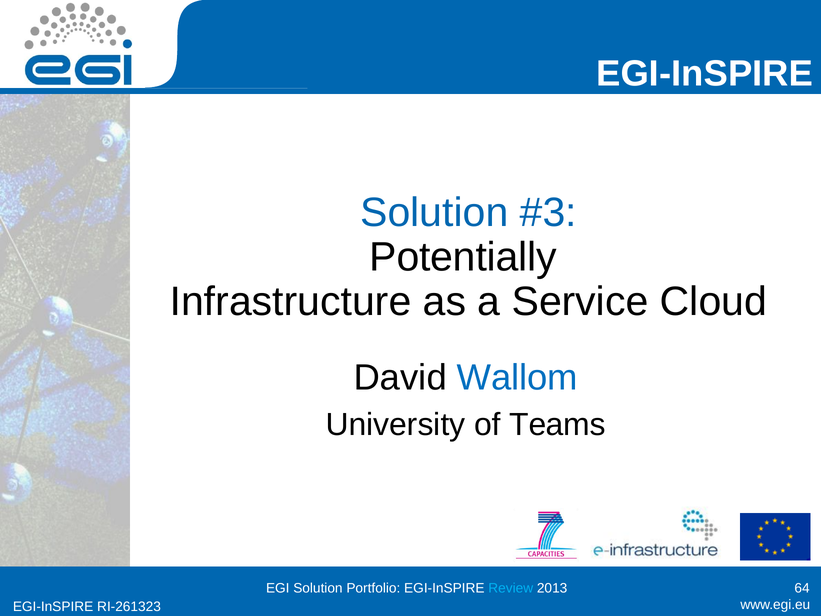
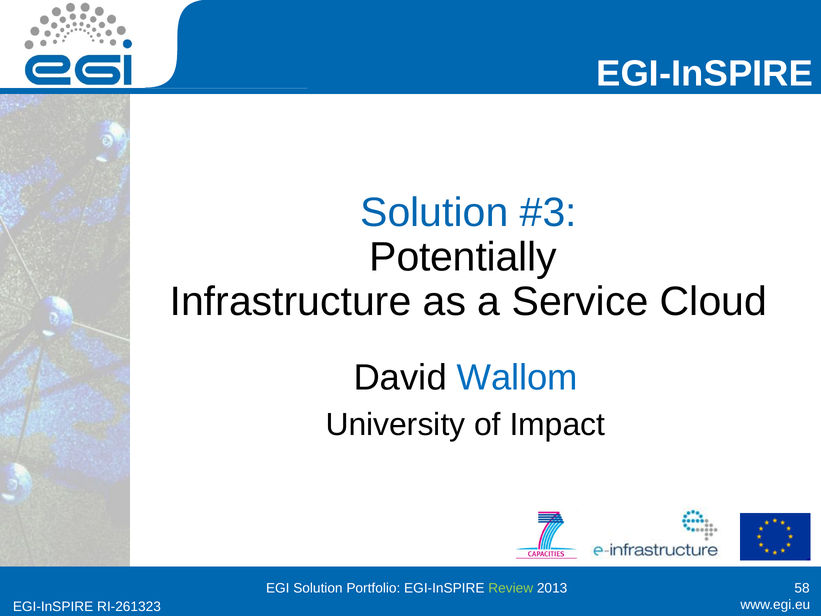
Teams: Teams -> Impact (557, 425)
Review colour: light blue -> light green (511, 588)
64: 64 -> 58 (802, 588)
